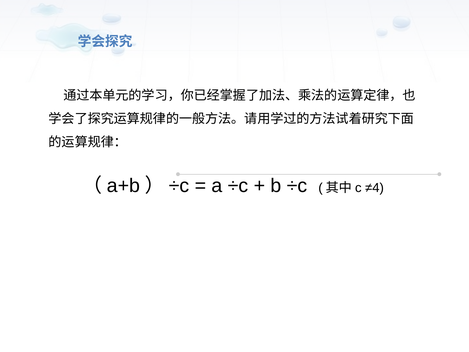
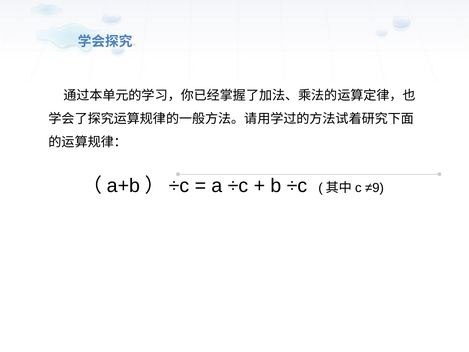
≠4: ≠4 -> ≠9 (374, 188)
